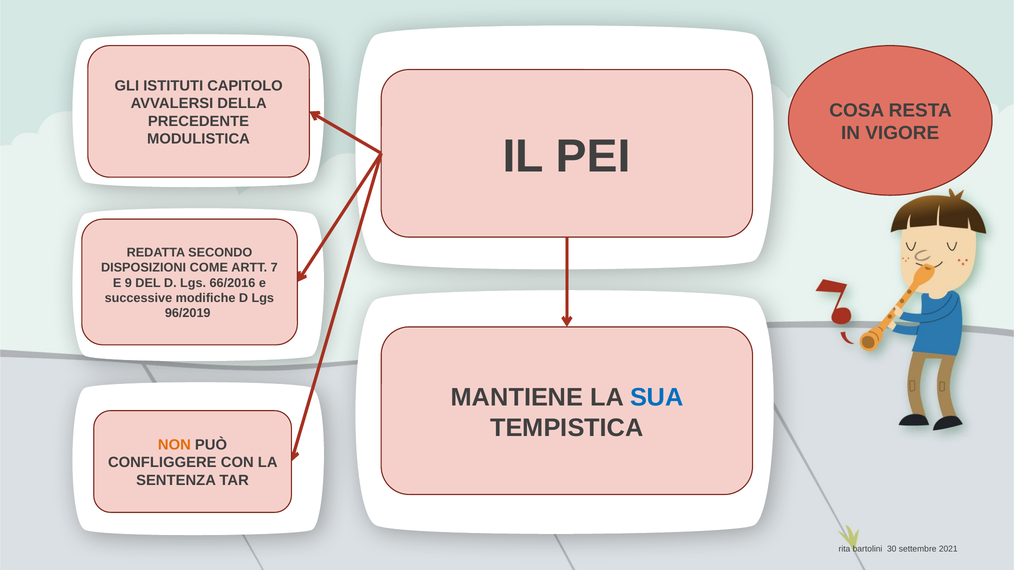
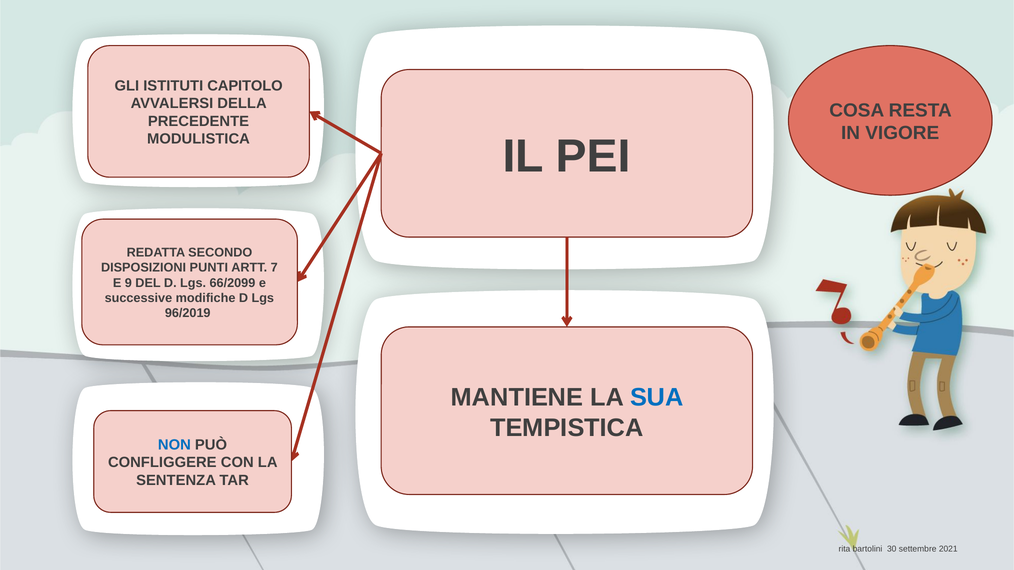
COME: COME -> PUNTI (209, 268)
66/2016: 66/2016 -> 66/2099 (232, 283)
NON colour: orange -> blue (174, 445)
